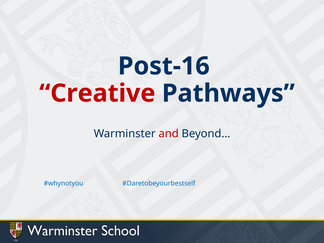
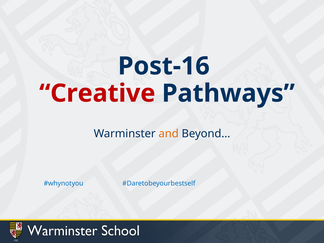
and colour: red -> orange (169, 134)
